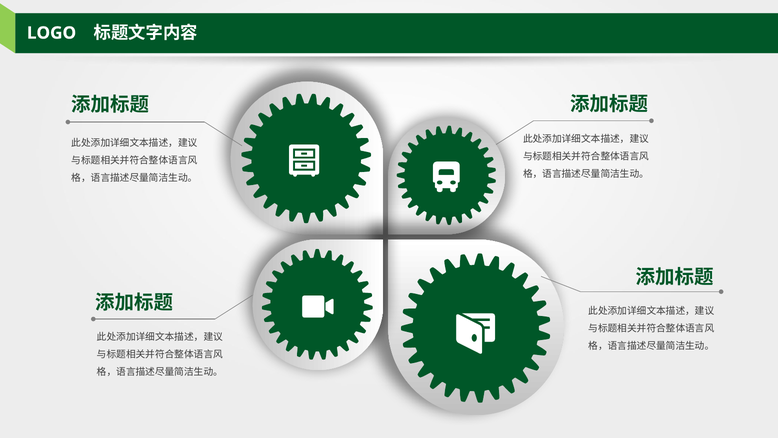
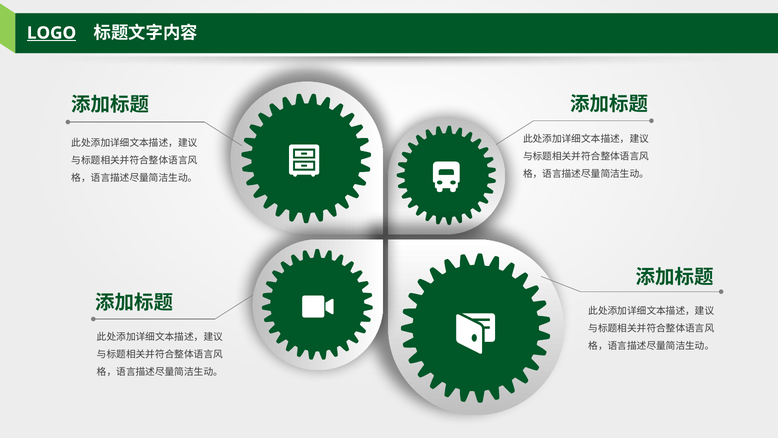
LOGO underline: none -> present (52, 33)
